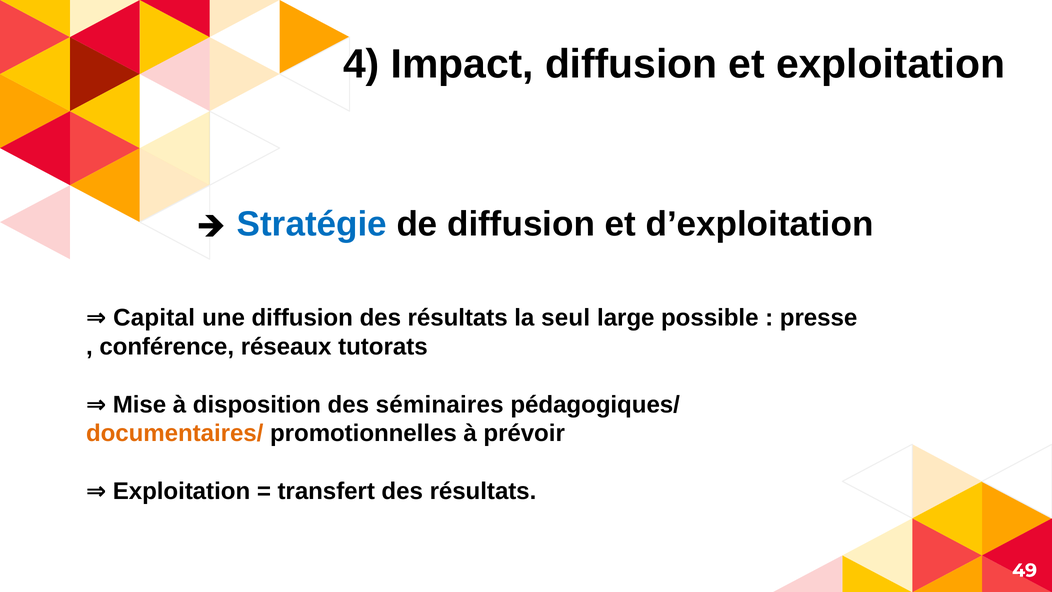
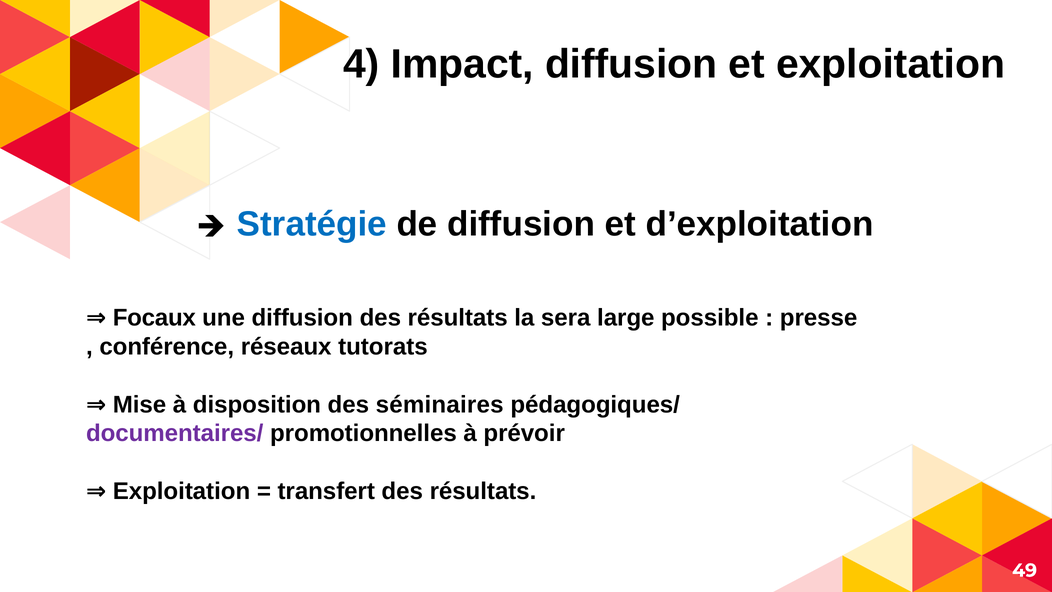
Capital: Capital -> Focaux (154, 318)
seul: seul -> sera (566, 318)
documentaires/ colour: orange -> purple (175, 433)
